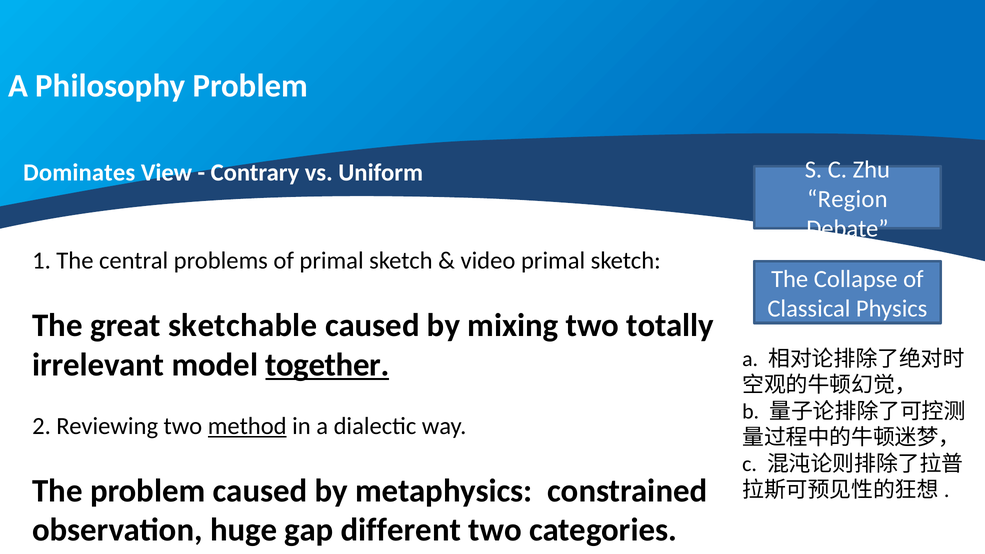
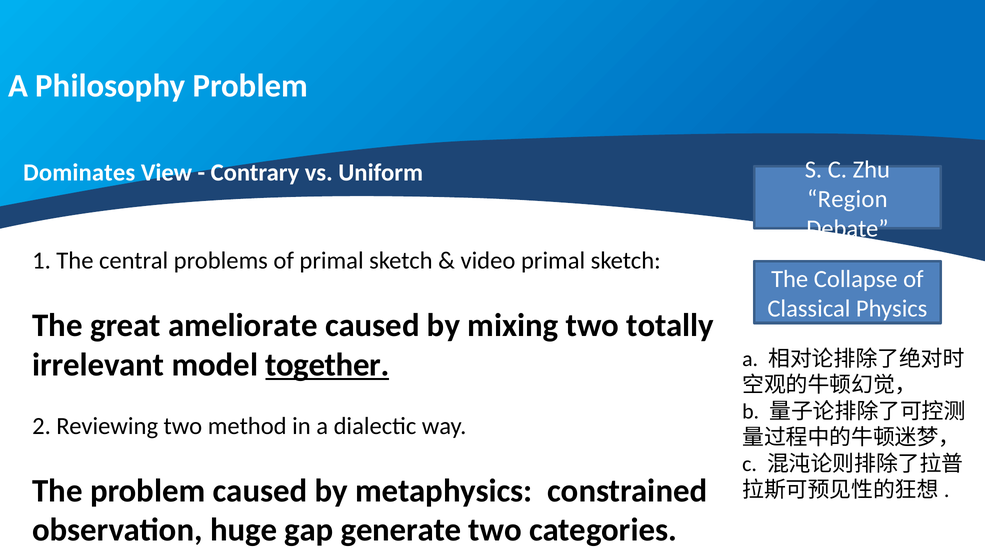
sketchable: sketchable -> ameliorate (243, 325)
method underline: present -> none (247, 426)
different: different -> generate (401, 530)
